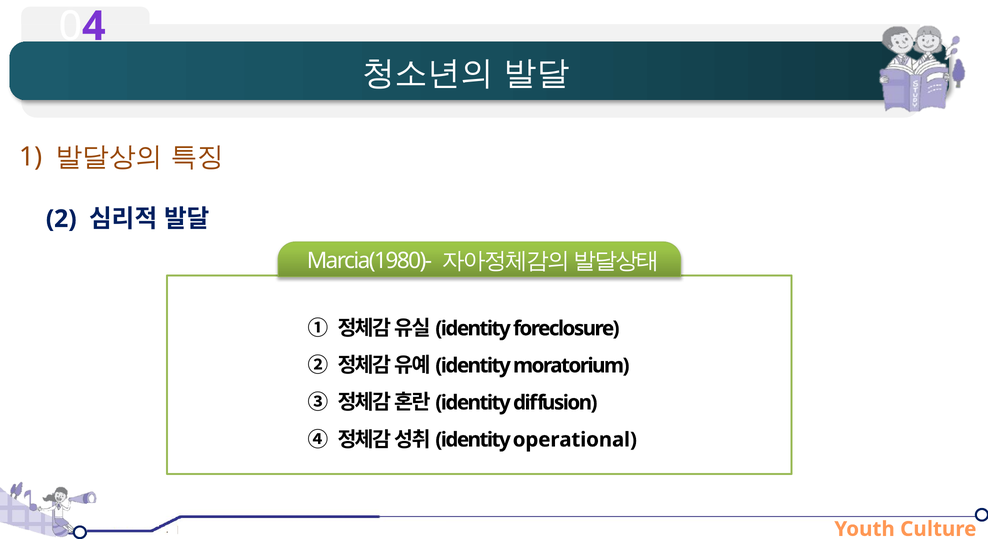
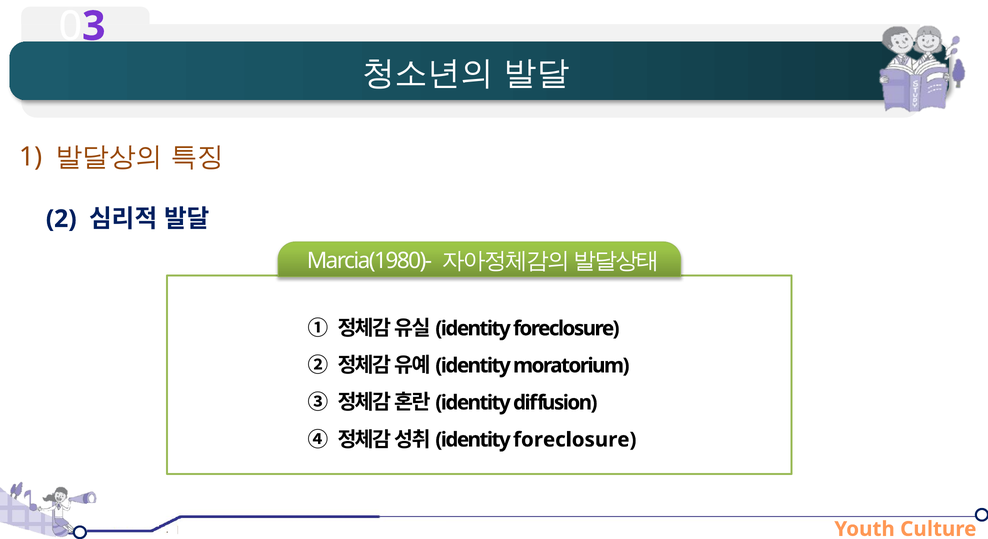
4: 4 -> 3 (94, 26)
operational: operational -> foreclosure (575, 439)
